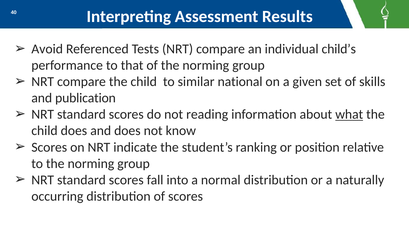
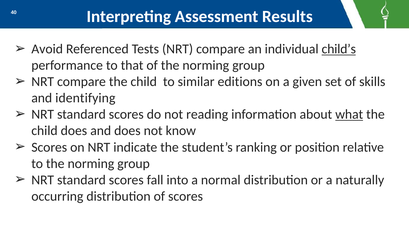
child’s underline: none -> present (339, 49)
national: national -> editions (240, 82)
publication: publication -> identifying (85, 98)
